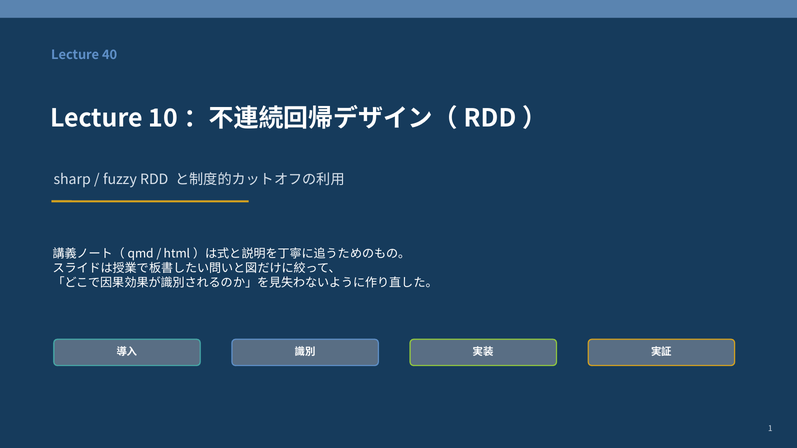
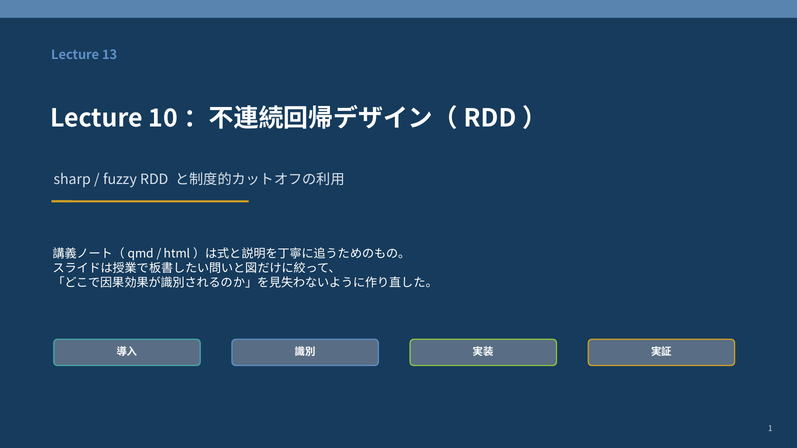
40: 40 -> 13 (110, 55)
